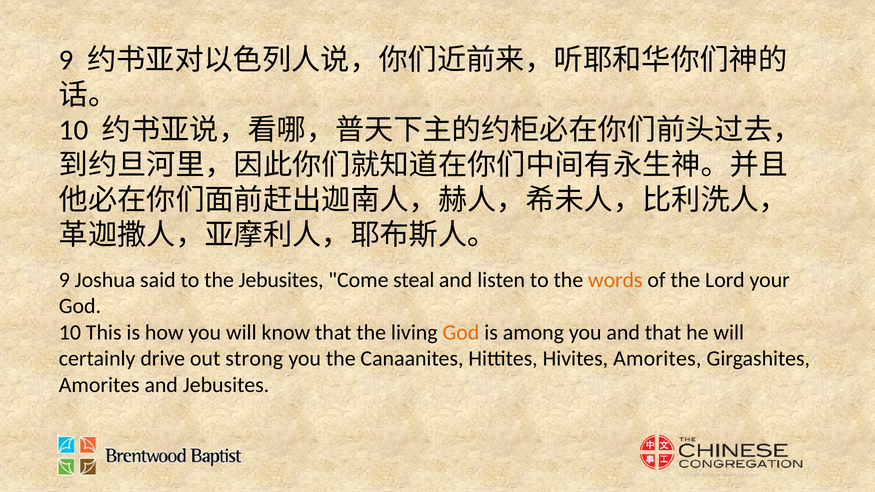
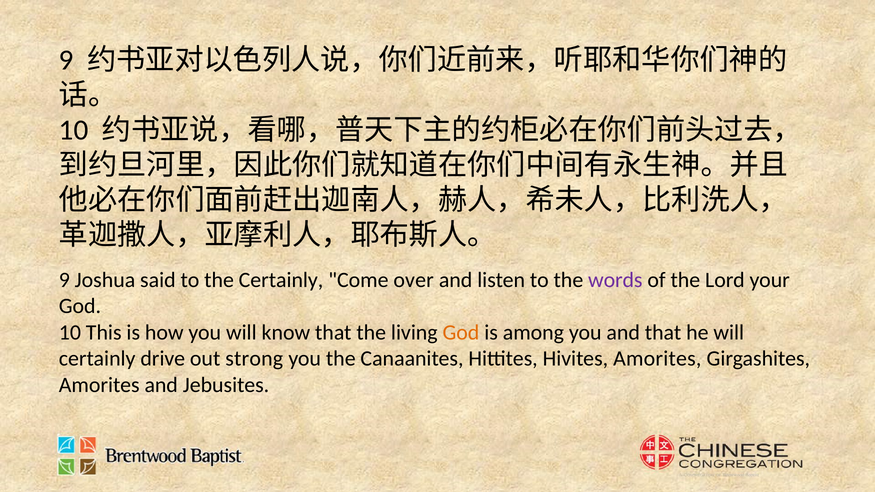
the Jebusites: Jebusites -> Certainly (281, 280)
steal: steal -> over (414, 280)
words colour: orange -> purple (615, 280)
